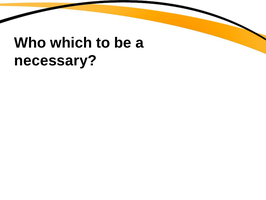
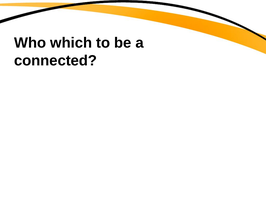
necessary: necessary -> connected (56, 60)
